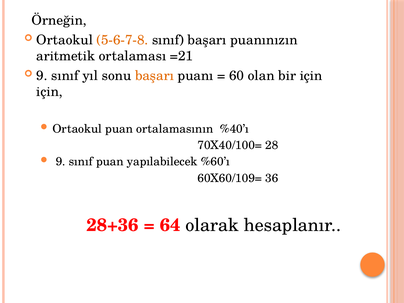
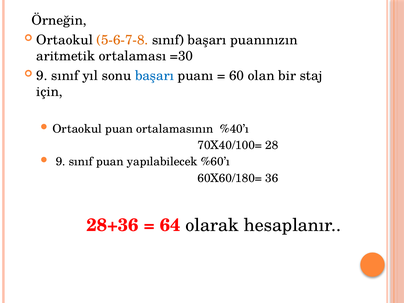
=21: =21 -> =30 (182, 56)
başarı colour: orange -> blue (154, 76)
bir için: için -> staj (311, 76)
60X60/109=: 60X60/109= -> 60X60/180= (230, 178)
